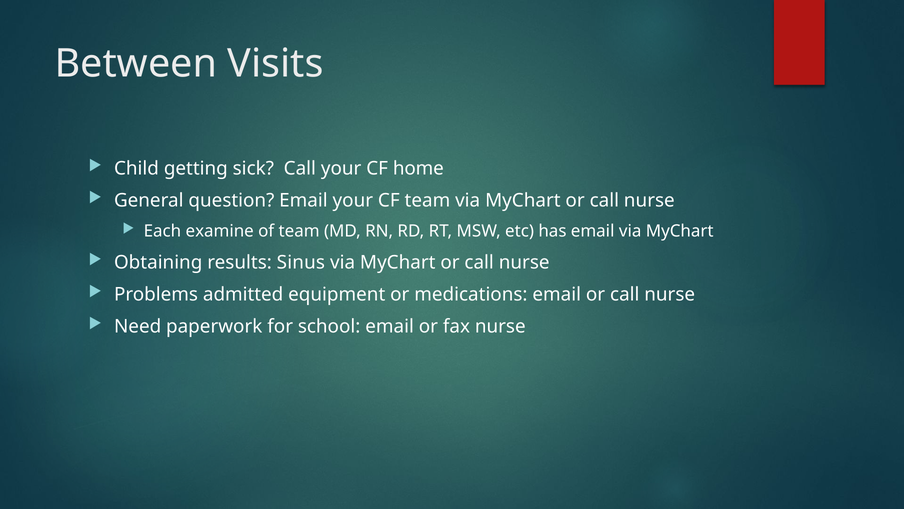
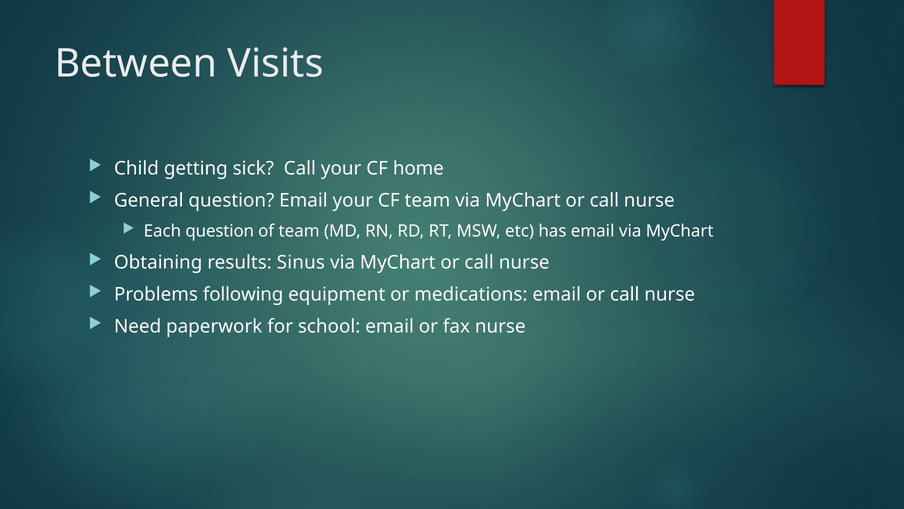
Each examine: examine -> question (220, 231)
admitted: admitted -> following (243, 294)
